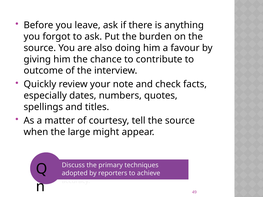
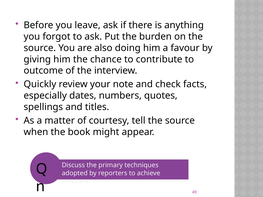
large: large -> book (79, 132)
